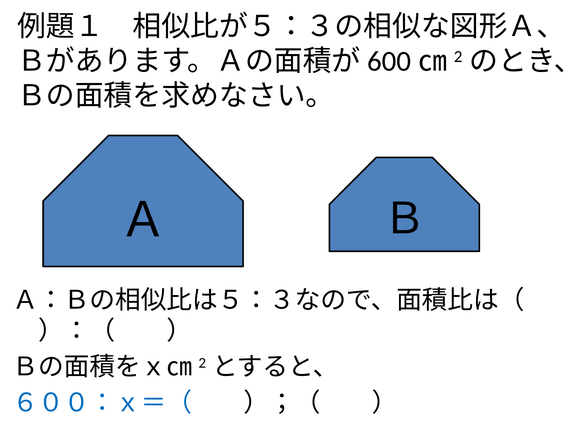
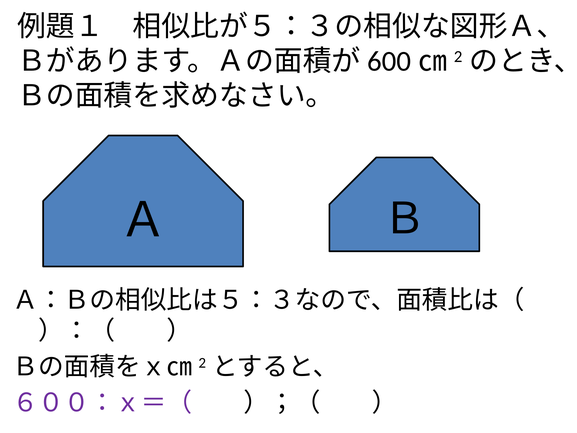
６００：ｘ＝（ colour: blue -> purple (102, 403)
